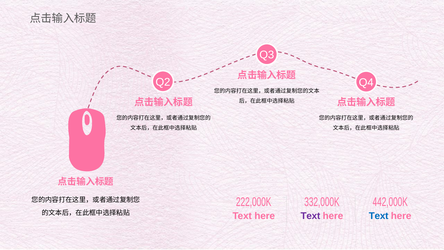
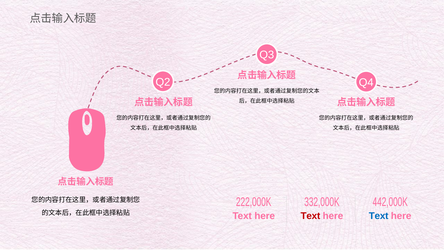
Text colour: purple -> red (310, 216)
